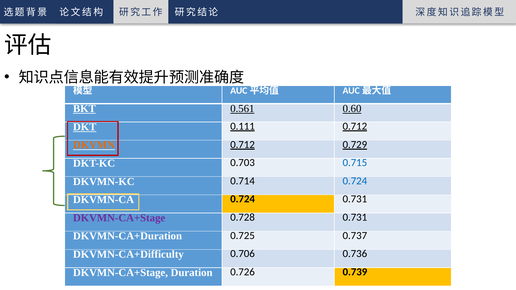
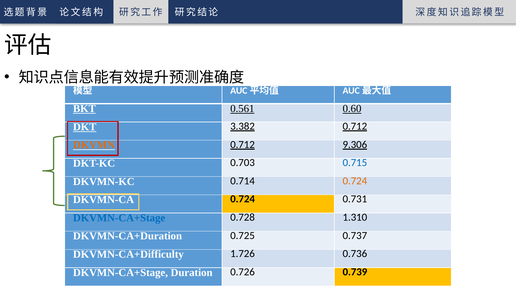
0.111: 0.111 -> 3.382 (243, 126)
0.729: 0.729 -> 9.306 (355, 145)
0.724 colour: blue -> orange (355, 181)
DKVMN-CA+Stage colour: purple -> blue (119, 218)
0.728 0.731: 0.731 -> 1.310 (355, 217)
0.706: 0.706 -> 1.726 (243, 254)
